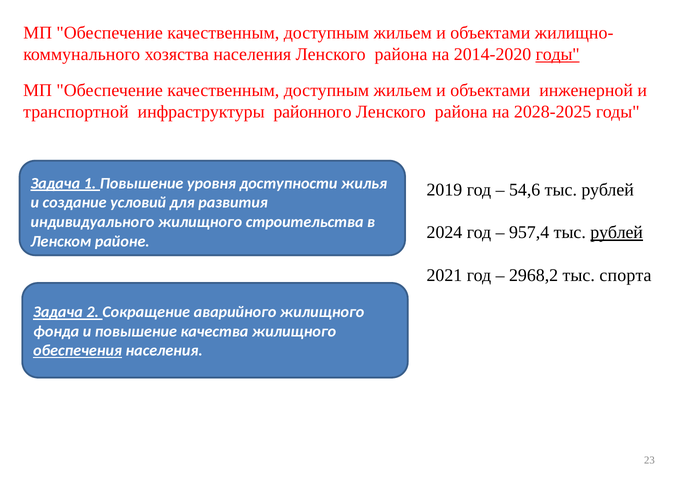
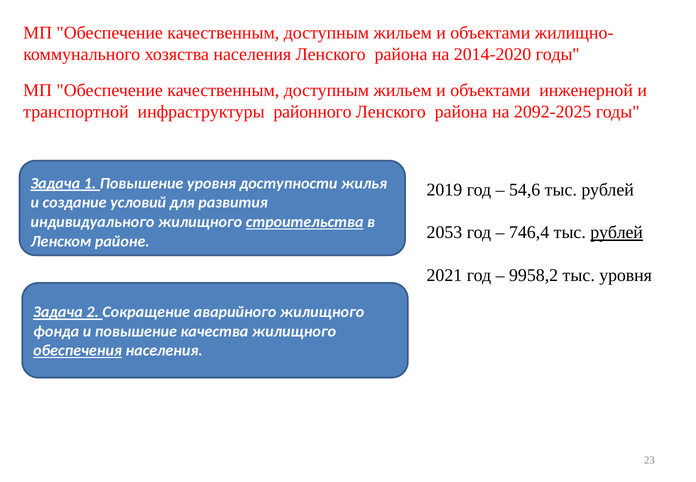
годы underline: present -> none (558, 54)
2028-2025: 2028-2025 -> 2092-2025 (553, 112)
строительства underline: none -> present (305, 222)
2024: 2024 -> 2053 (444, 232)
957,4: 957,4 -> 746,4 (529, 232)
2968,2: 2968,2 -> 9958,2 (534, 275)
тыс спорта: спорта -> уровня (626, 275)
